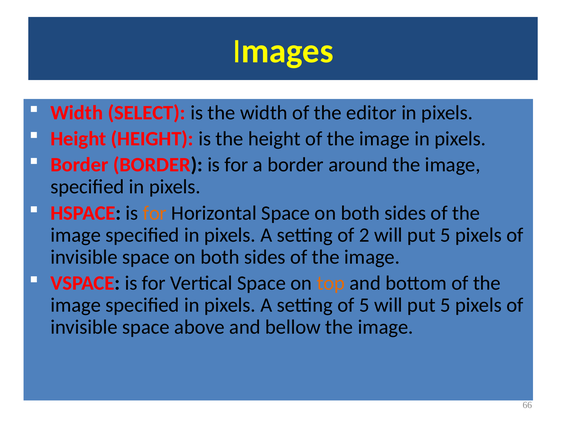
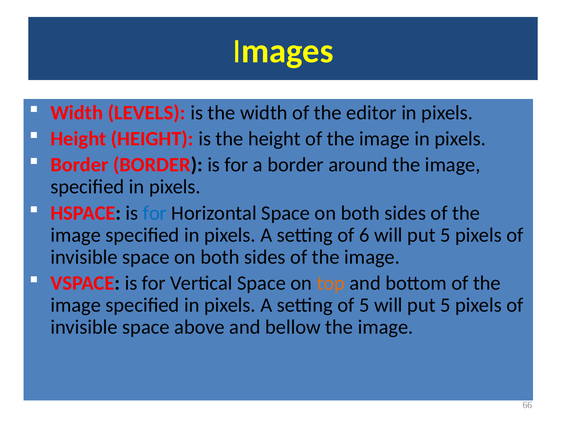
SELECT: SELECT -> LEVELS (147, 113)
for colour: orange -> blue (155, 213)
2: 2 -> 6 (364, 235)
